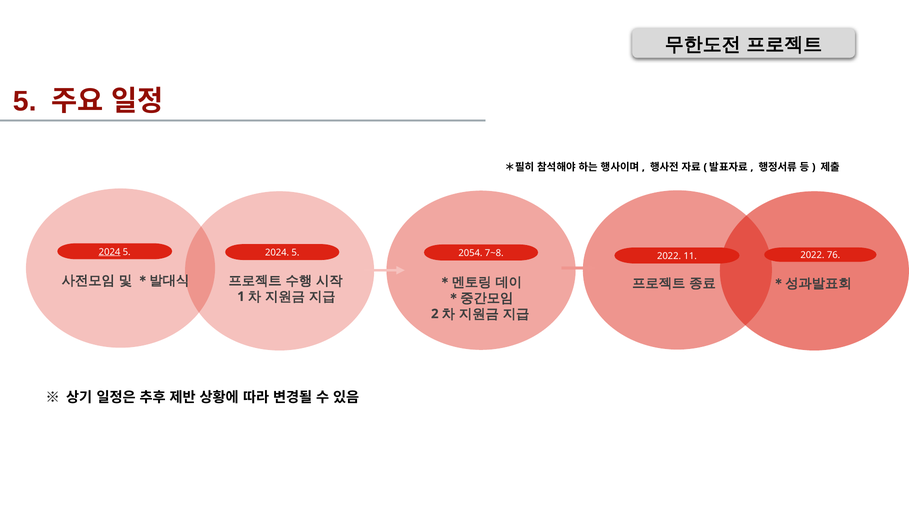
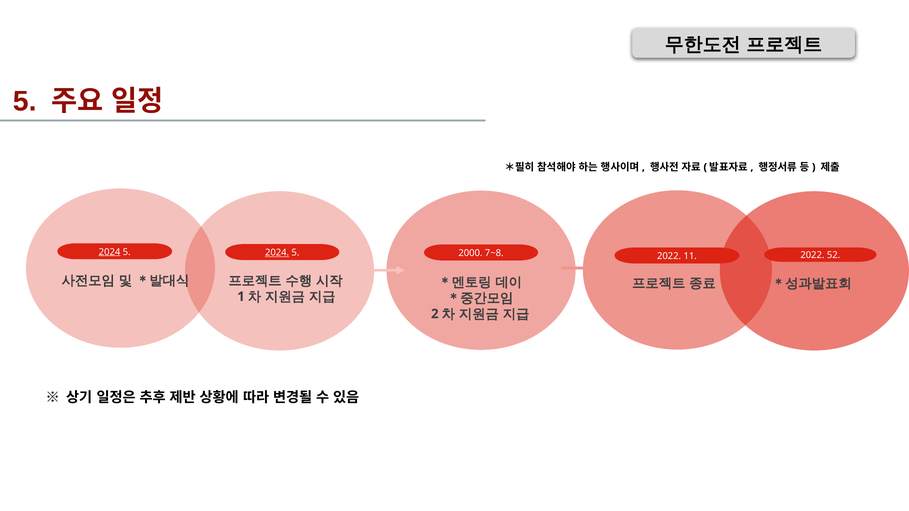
2024 underline: none -> present (277, 253)
2054: 2054 -> 2000 (470, 253)
76: 76 -> 52 (834, 255)
